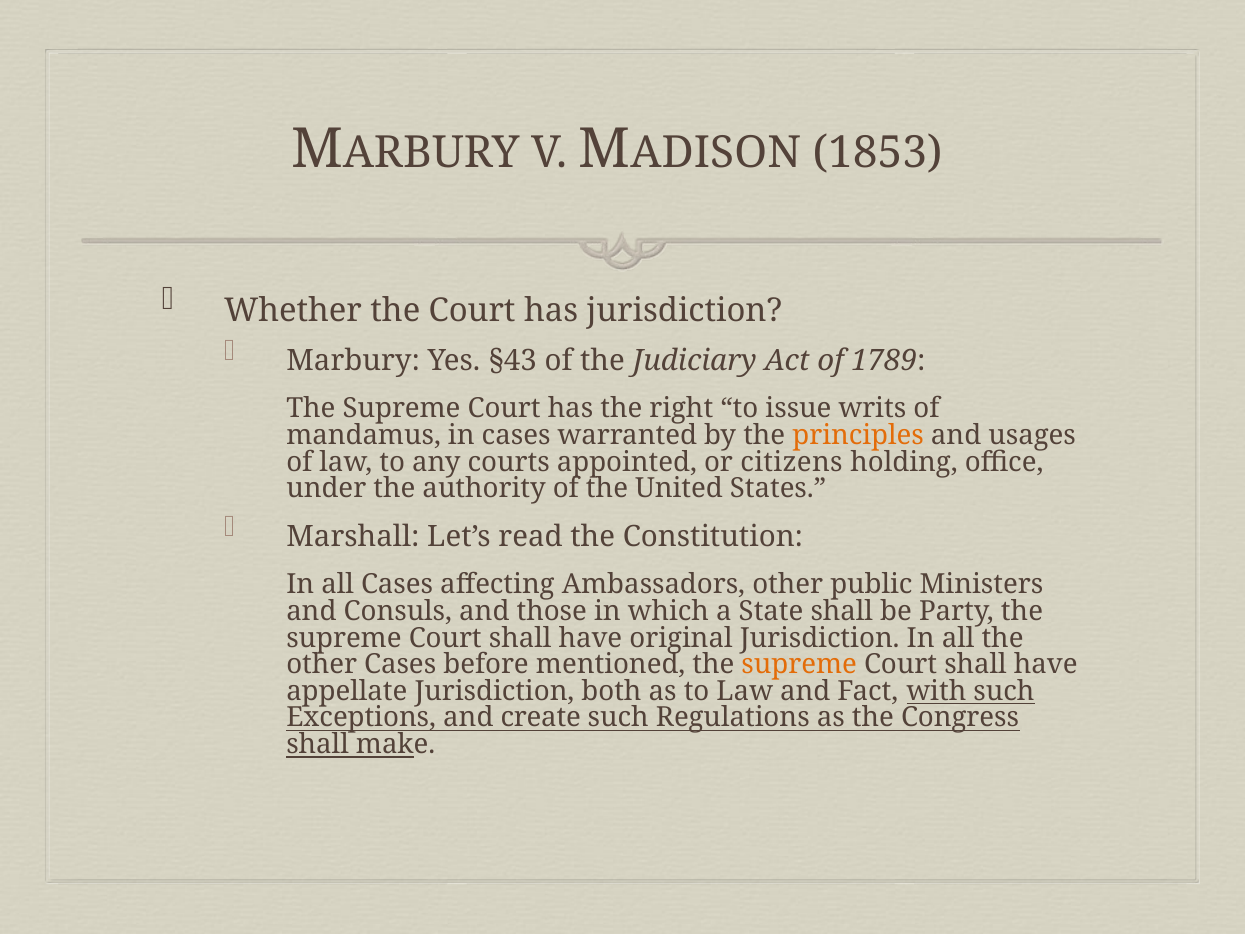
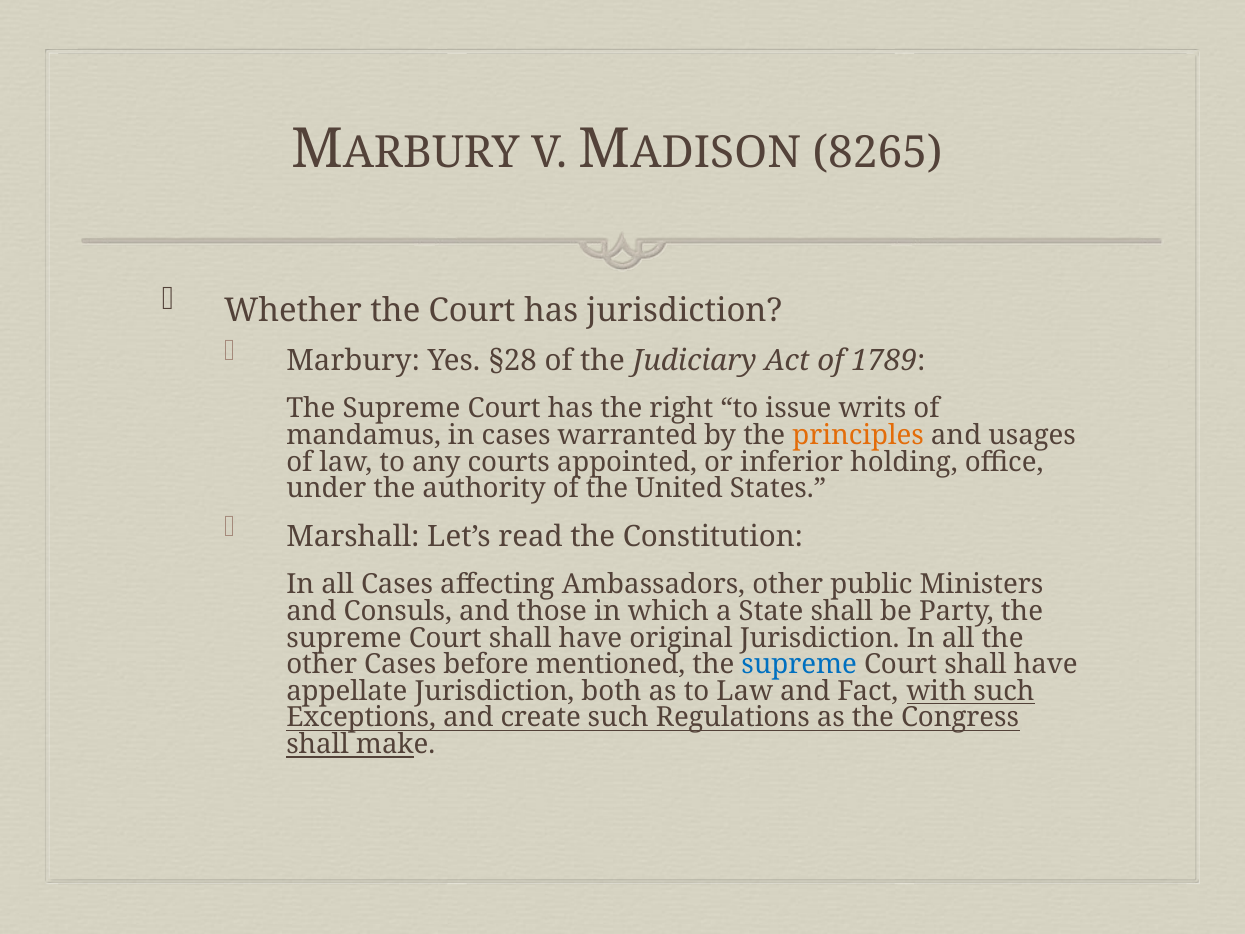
1853: 1853 -> 8265 (878, 153)
§43: §43 -> §28 (512, 361)
citizens: citizens -> inferior (792, 462)
supreme colour: orange -> blue (799, 664)
